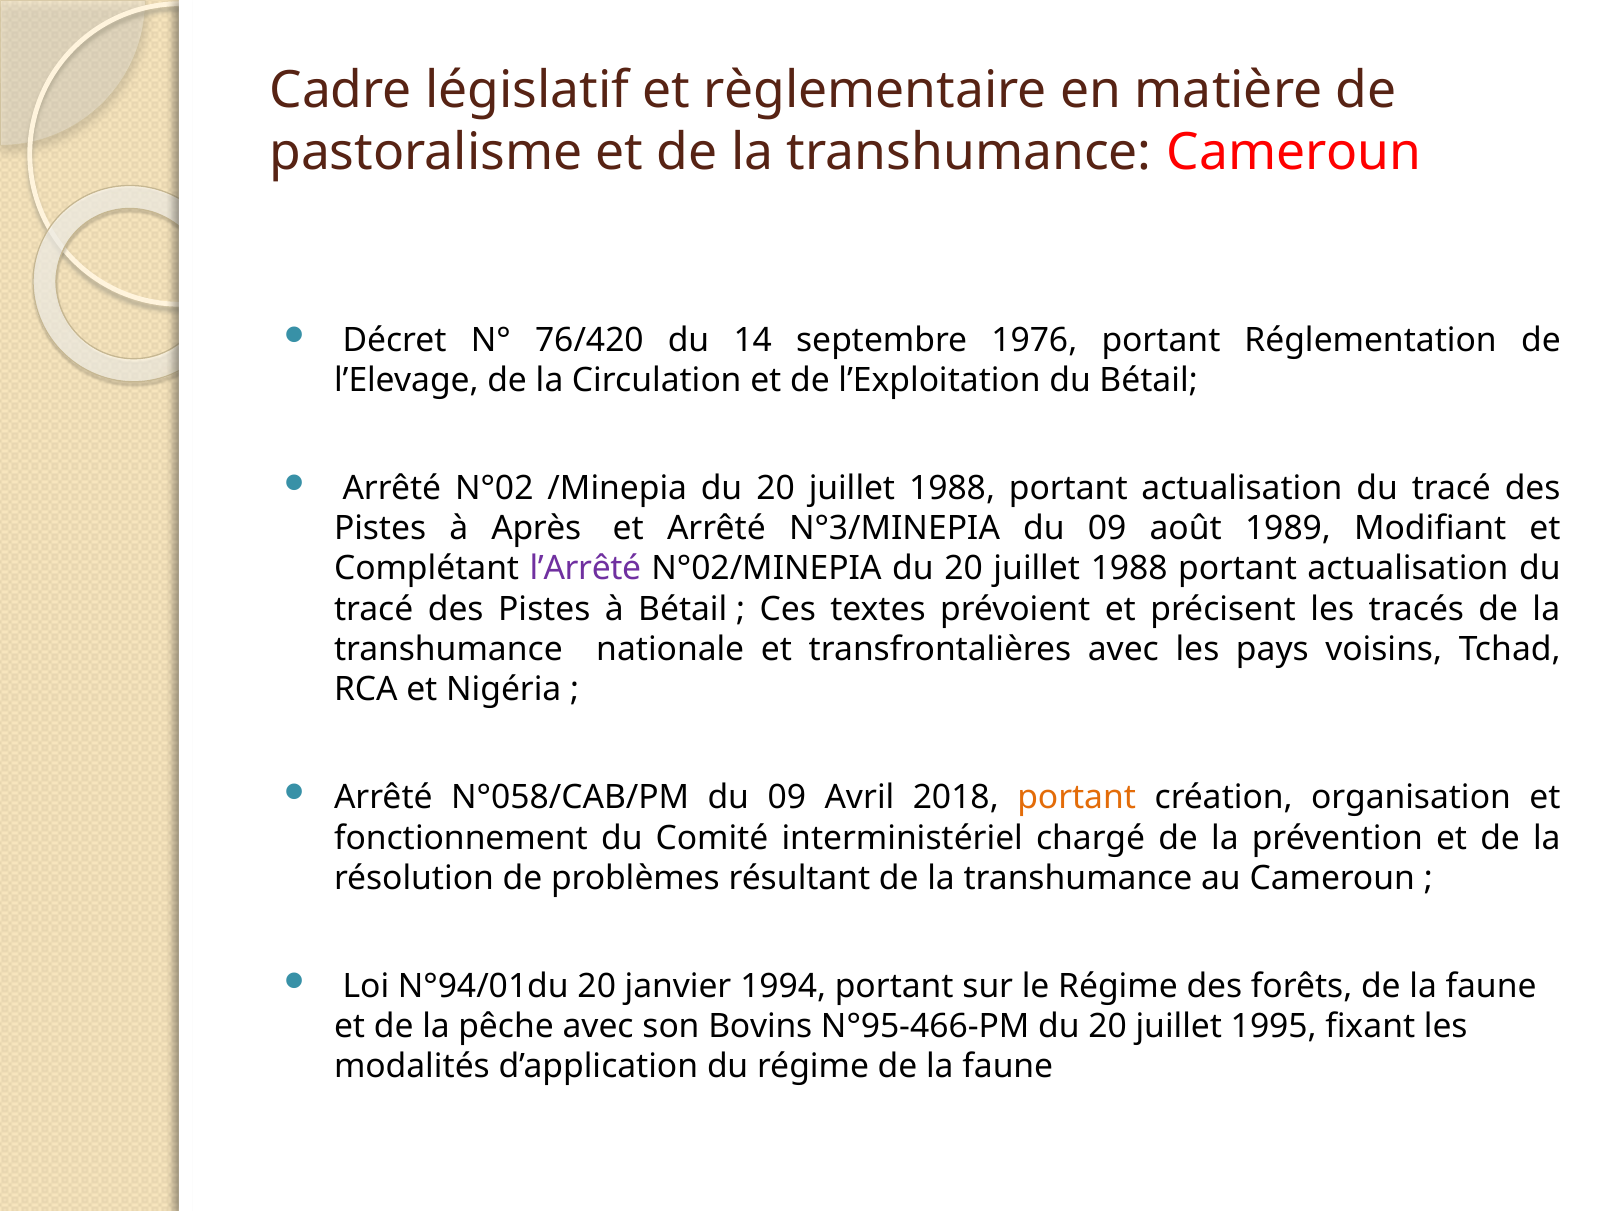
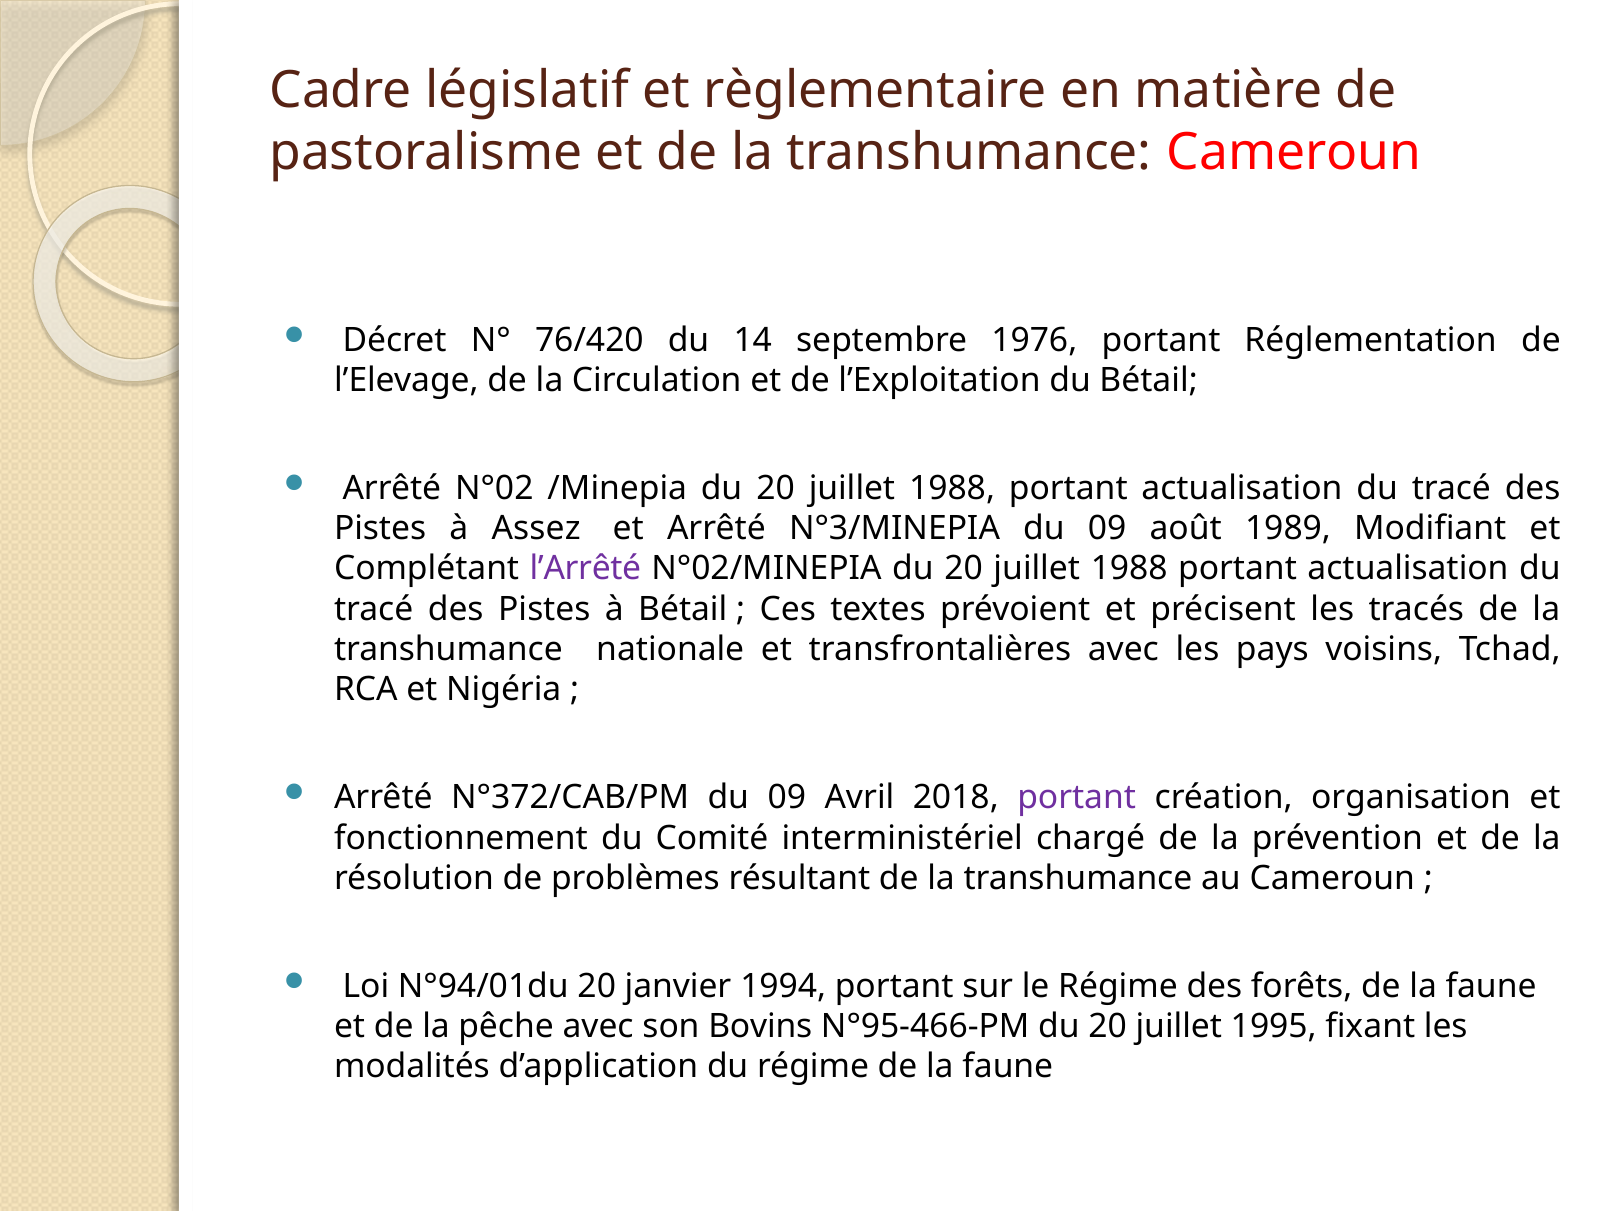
Après: Après -> Assez (536, 529)
N°058/CAB/PM: N°058/CAB/PM -> N°372/CAB/PM (570, 798)
portant colour: orange -> purple (1077, 798)
